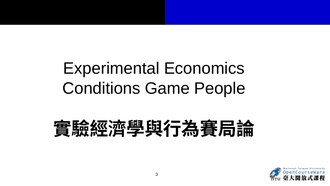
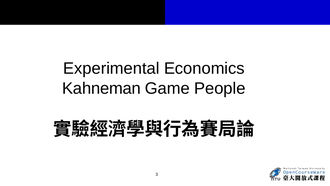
Conditions: Conditions -> Kahneman (101, 88)
